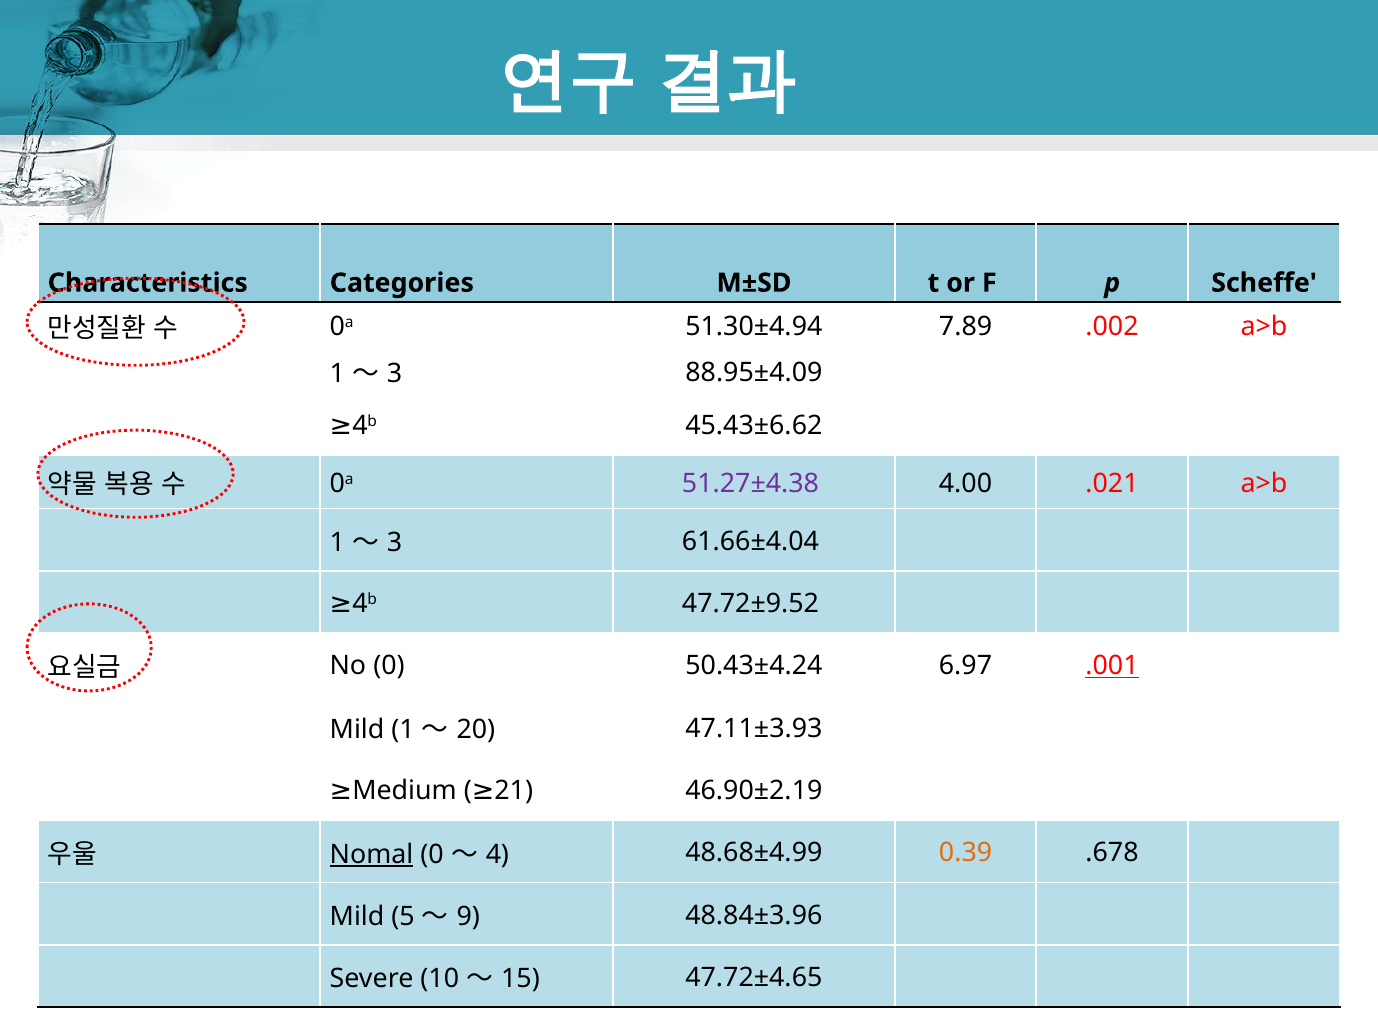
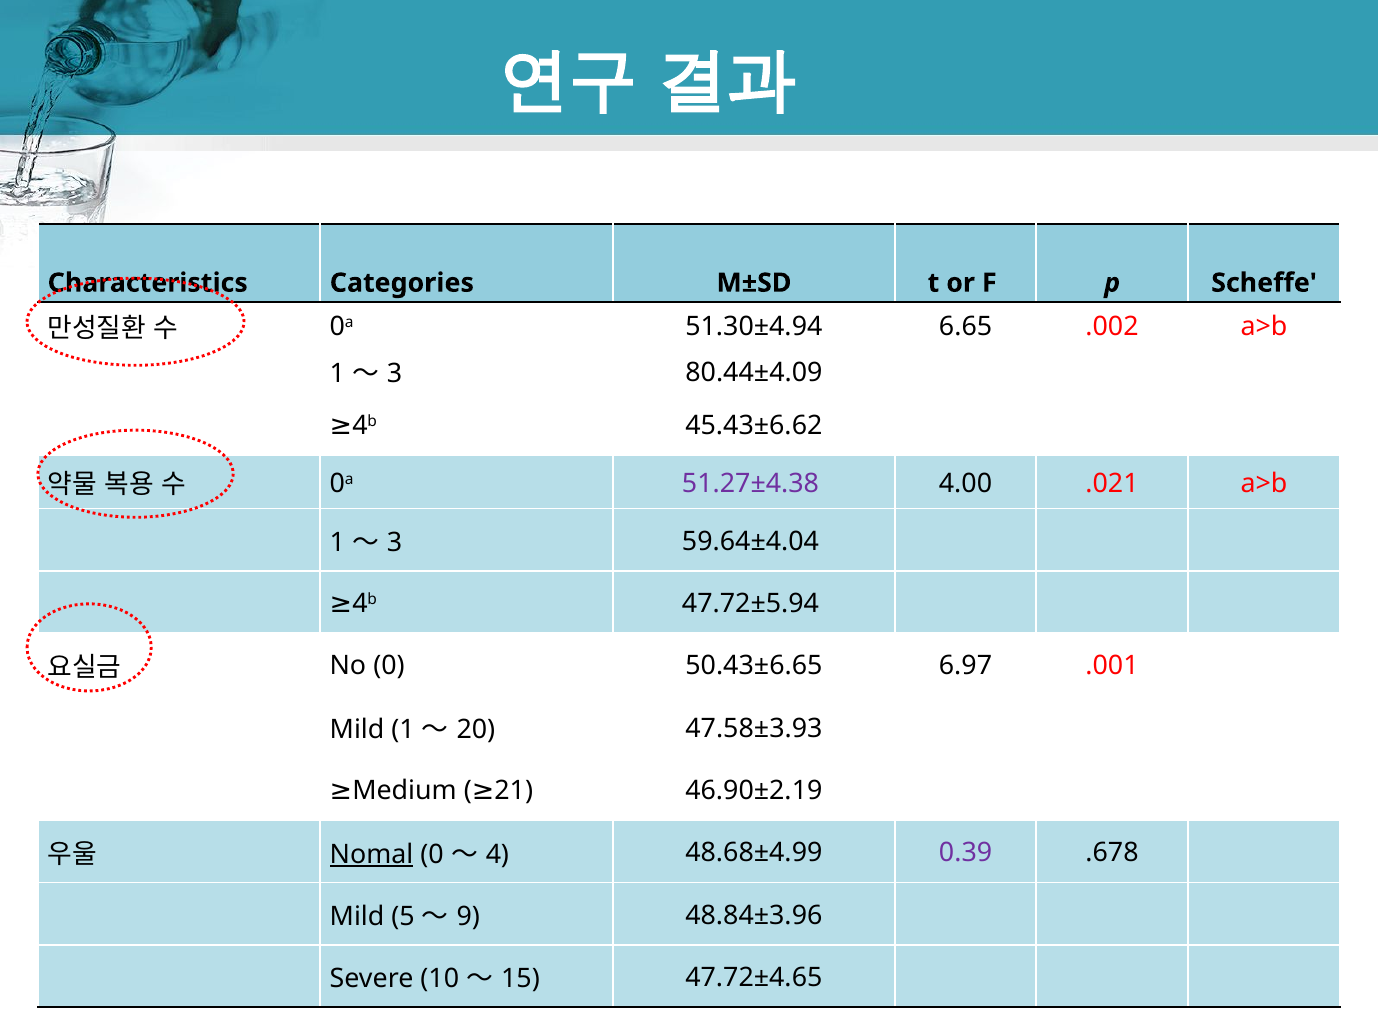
7.89: 7.89 -> 6.65 (966, 327)
88.95±4.09: 88.95±4.09 -> 80.44±4.09 (754, 372)
61.66±4.04: 61.66±4.04 -> 59.64±4.04 (750, 541)
47.72±9.52: 47.72±9.52 -> 47.72±5.94 (750, 603)
50.43±4.24: 50.43±4.24 -> 50.43±6.65 (754, 666)
.001 underline: present -> none (1112, 666)
47.11±3.93: 47.11±3.93 -> 47.58±3.93 (754, 728)
0.39 colour: orange -> purple (966, 852)
